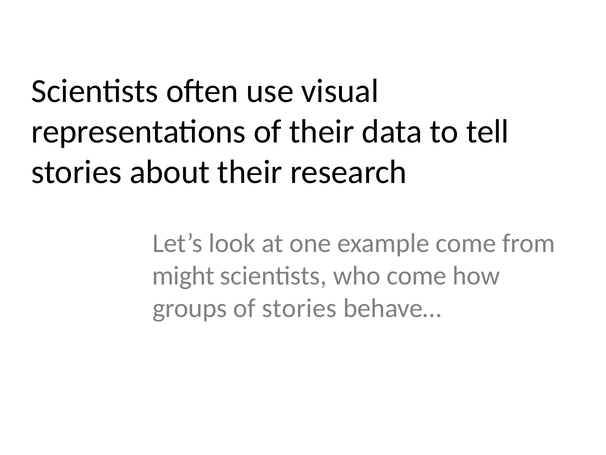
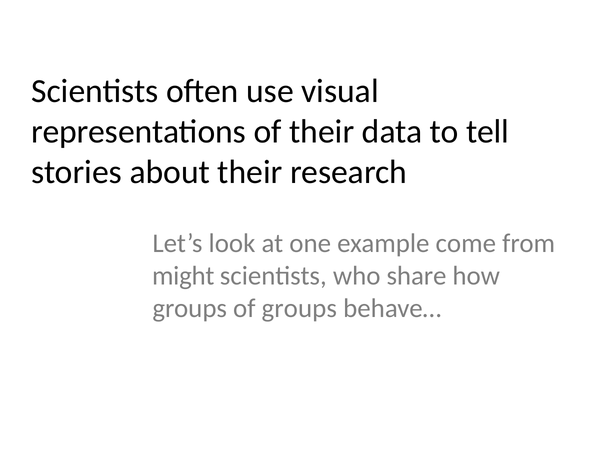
who come: come -> share (416, 276)
of stories: stories -> groups (299, 308)
